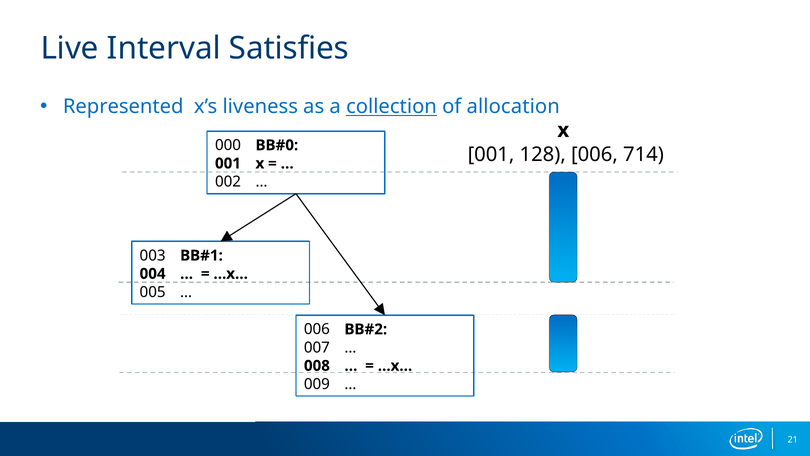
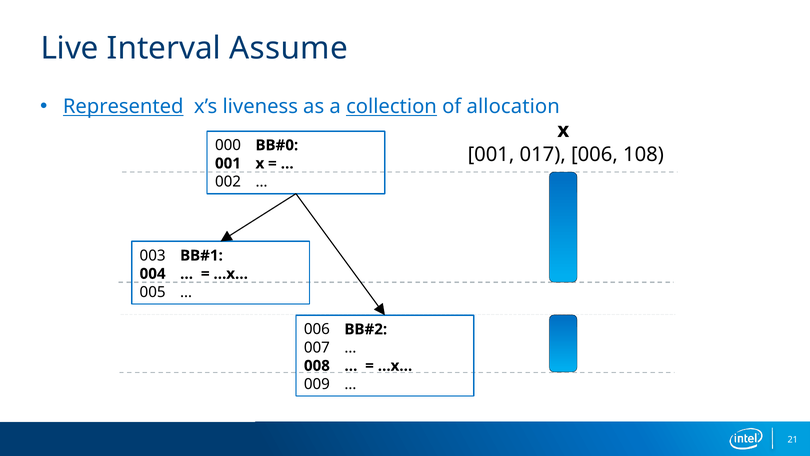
Satisfies: Satisfies -> Assume (289, 48)
Represented underline: none -> present (123, 107)
128: 128 -> 017 (543, 154)
714: 714 -> 108 (643, 154)
